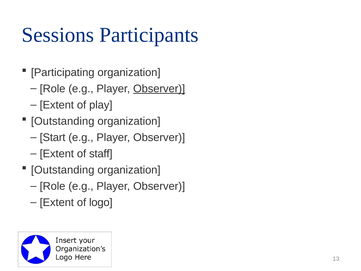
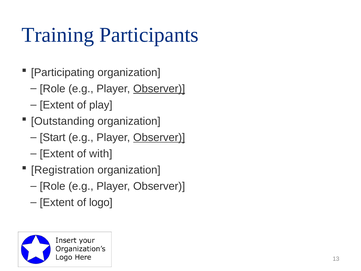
Sessions: Sessions -> Training (58, 35)
Observer underline: none -> present (159, 137)
staff: staff -> with (101, 154)
Outstanding: Outstanding -> Registration (63, 170)
